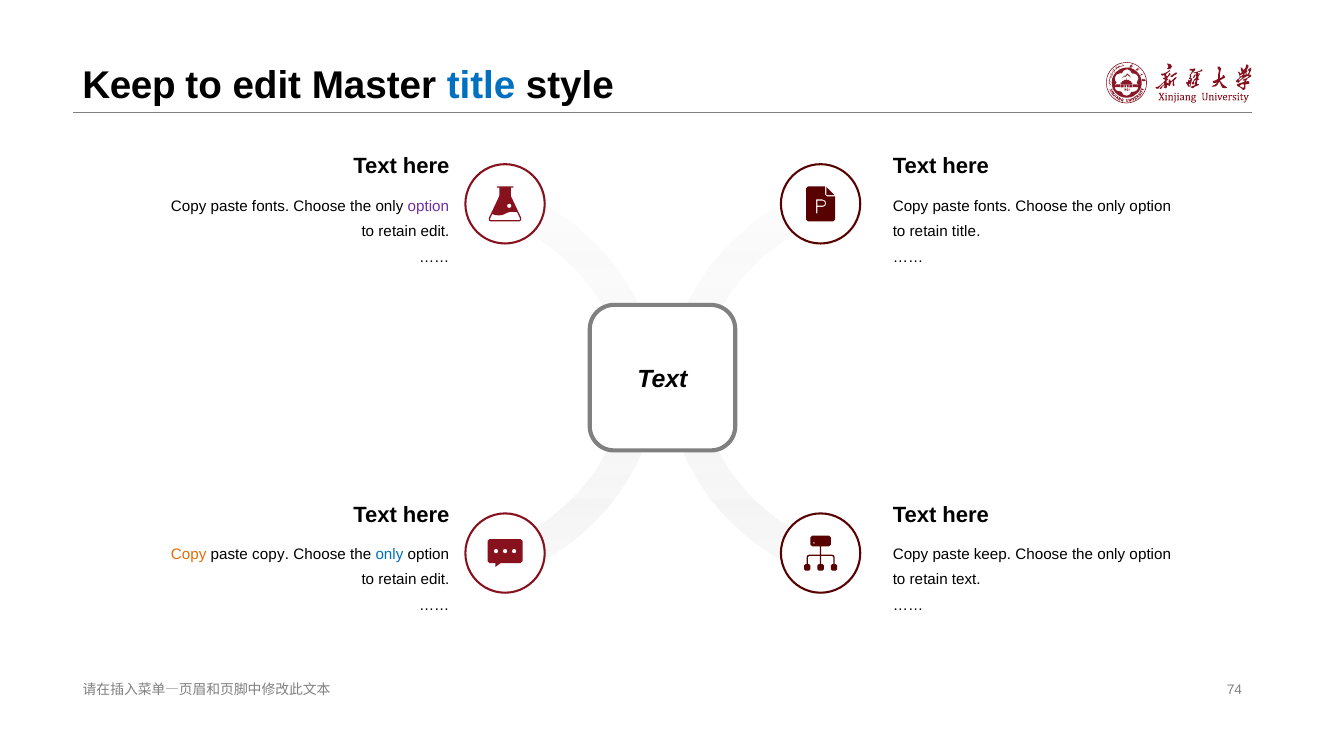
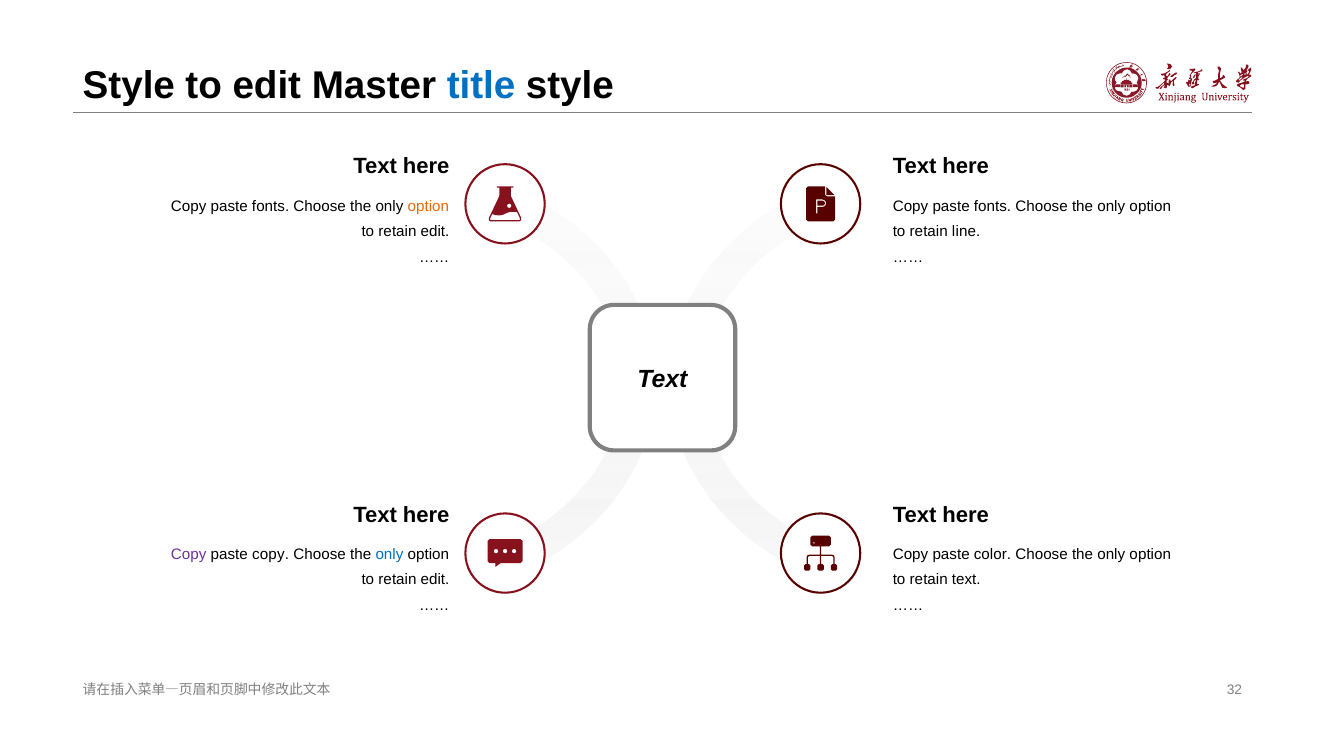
Keep: Keep -> Style (129, 86)
option colour: purple -> orange (428, 206)
retain title: title -> line (966, 232)
Copy colour: orange -> purple (189, 555)
paste keep: keep -> color (992, 555)
74: 74 -> 32 (1235, 690)
